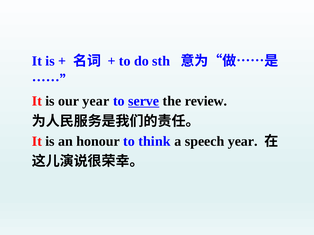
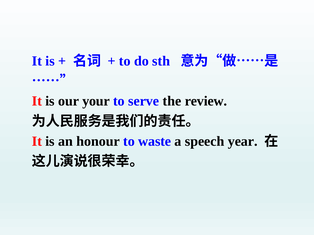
our year: year -> your (96, 101)
serve underline: present -> none (144, 101)
think: think -> waste (155, 142)
